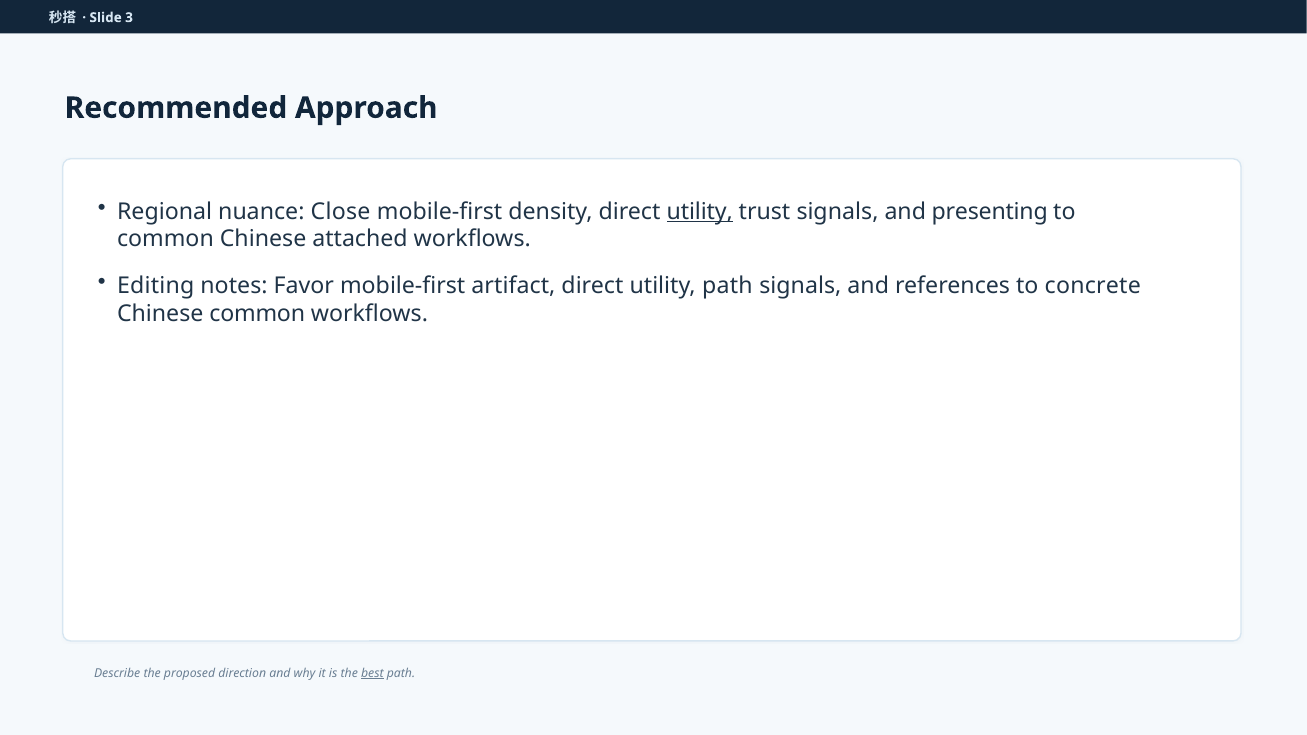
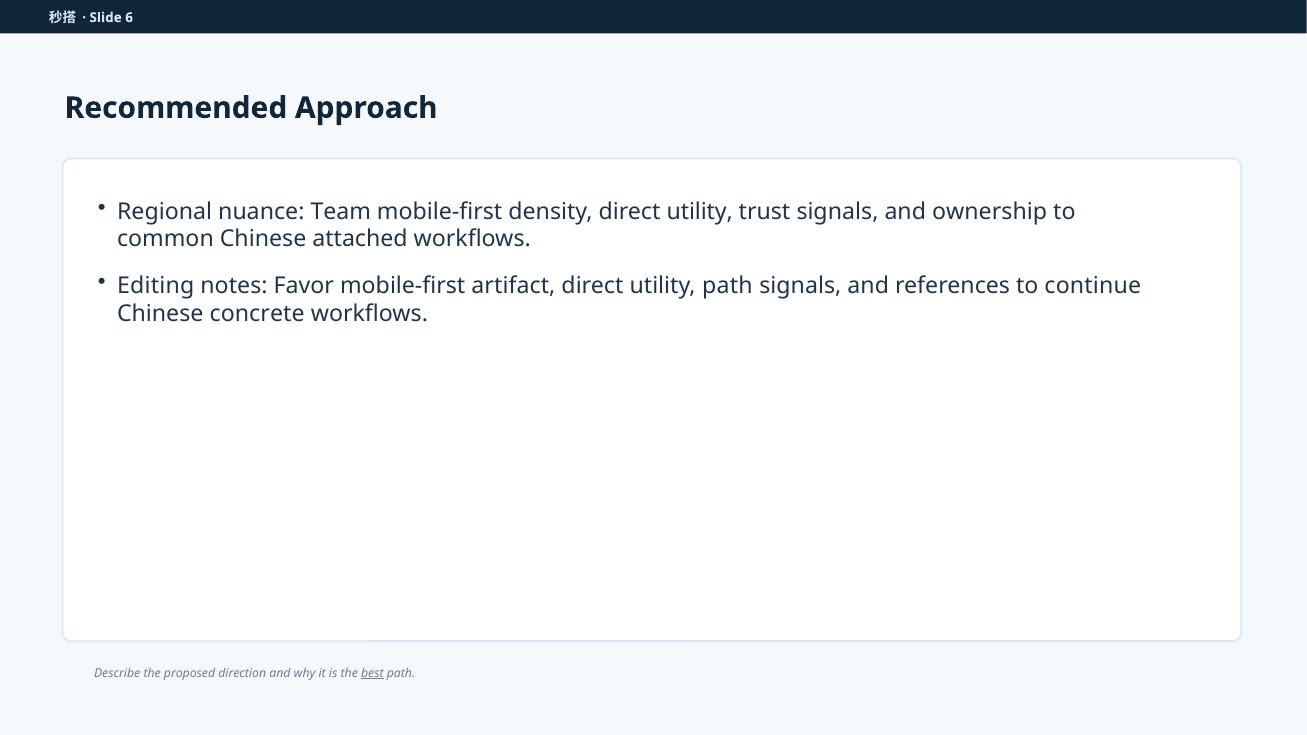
3: 3 -> 6 (129, 18)
Close: Close -> Team (341, 212)
utility underline: present -> none (700, 212)
presenting: presenting -> ownership (990, 212)
concrete: concrete -> continue (1093, 286)
Chinese common: common -> concrete (257, 314)
